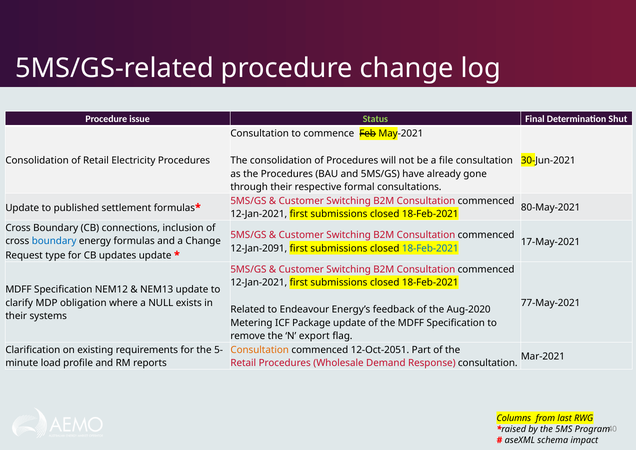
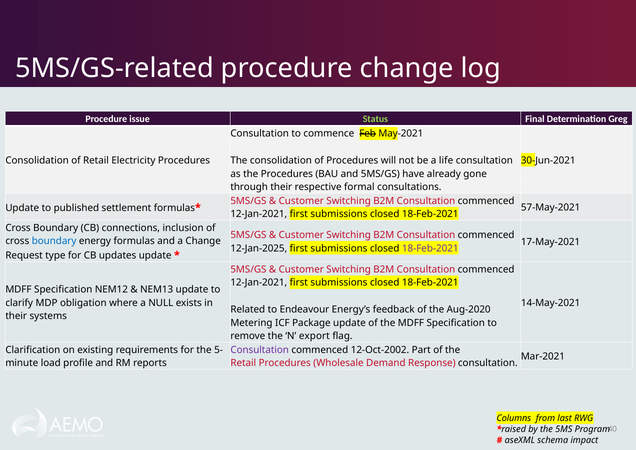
Shut: Shut -> Greg (618, 119)
file: file -> life (446, 160)
80-May-2021: 80-May-2021 -> 57-May-2021 (551, 207)
12-Jan-2091: 12-Jan-2091 -> 12-Jan-2025 (259, 248)
18-Feb-2021 colour: blue -> purple (430, 248)
77-May-2021: 77-May-2021 -> 14-May-2021 (551, 303)
Consultation colour: orange -> purple (260, 350)
12-Oct-2051: 12-Oct-2051 -> 12-Oct-2002 (380, 350)
